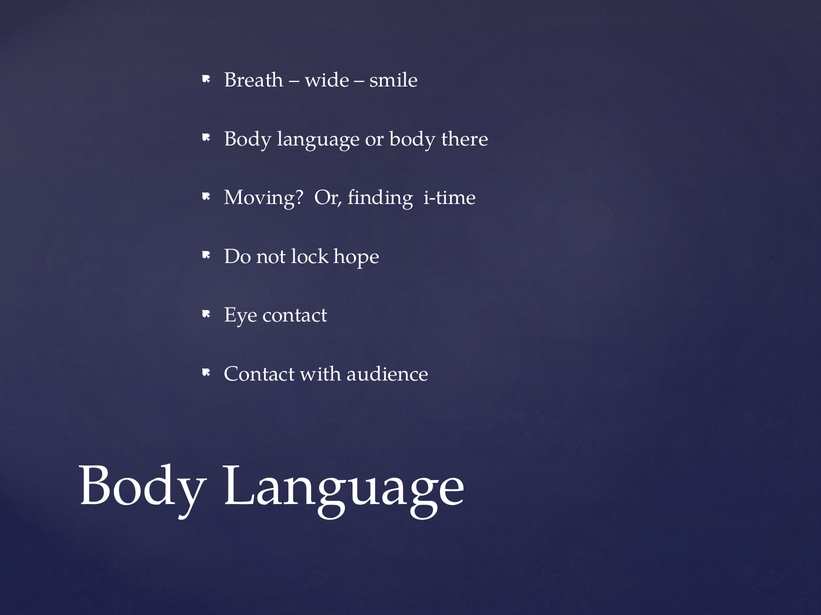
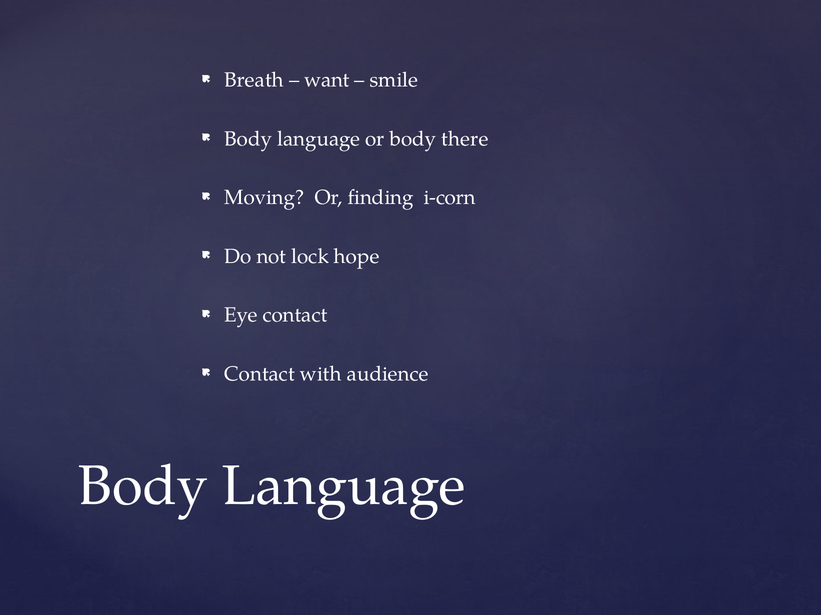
wide: wide -> want (327, 80)
i-time: i-time -> i-corn (450, 198)
